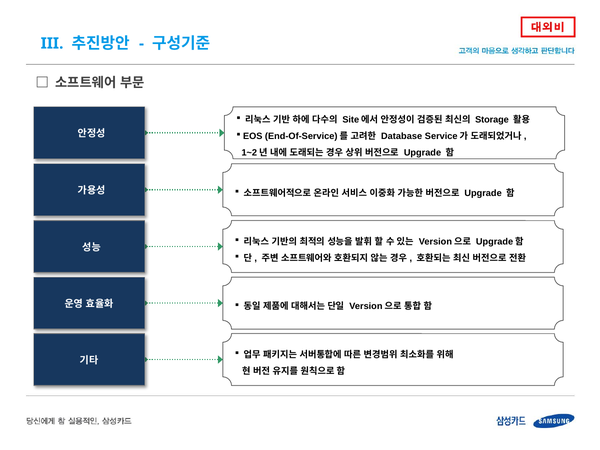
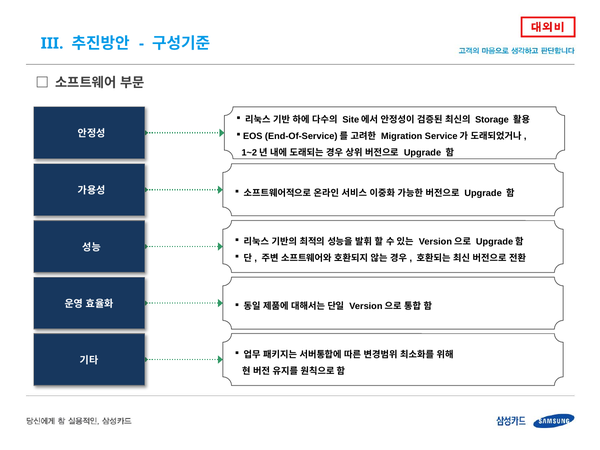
Database: Database -> Migration (402, 136)
